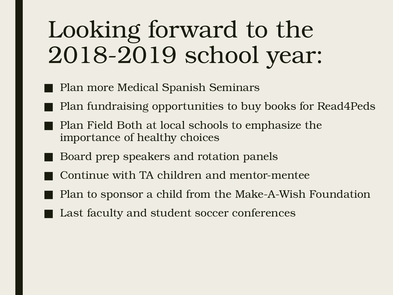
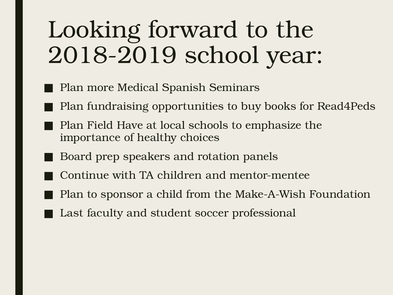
Both: Both -> Have (130, 125)
conferences: conferences -> professional (264, 213)
